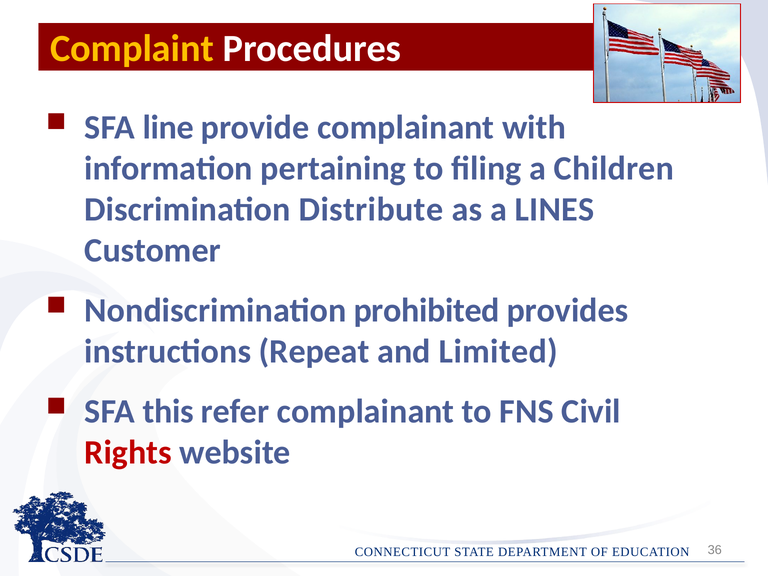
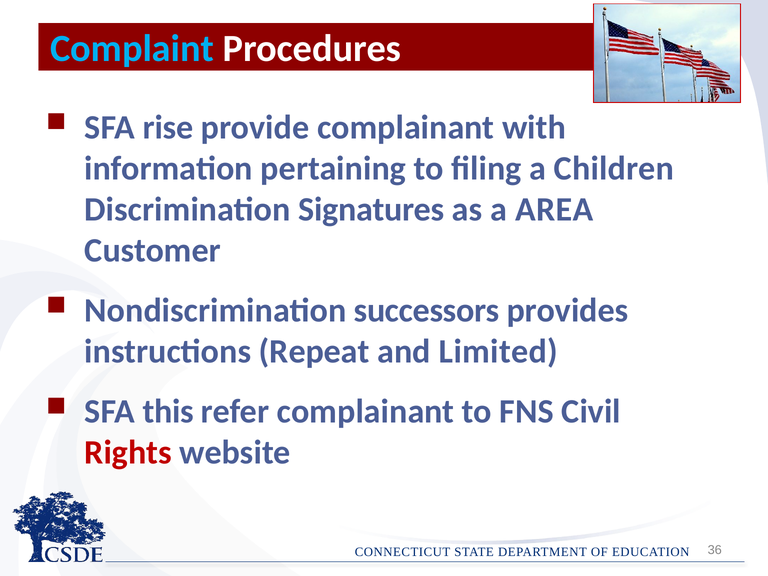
Complaint colour: yellow -> light blue (132, 49)
line: line -> rise (168, 127)
Distribute: Distribute -> Signatures (371, 209)
LINES: LINES -> AREA (554, 209)
prohibited: prohibited -> successors (427, 310)
